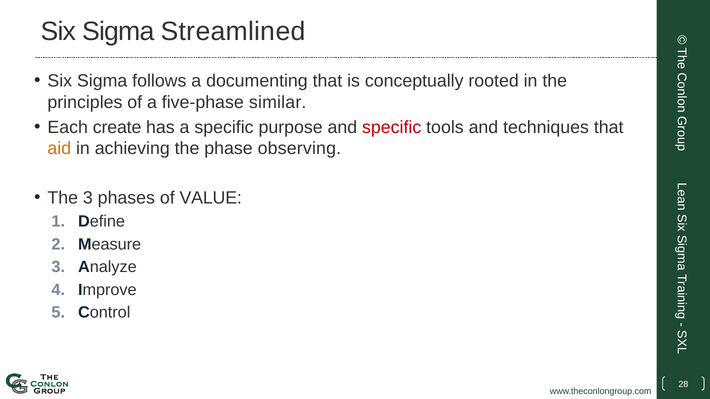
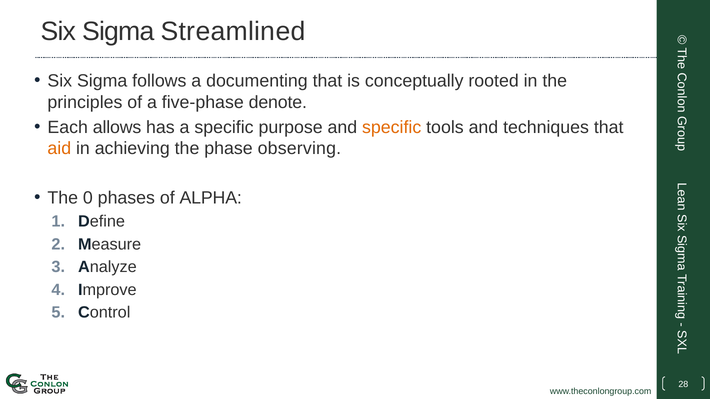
similar: similar -> denote (278, 102)
create: create -> allows (117, 127)
specific colour: red -> orange (392, 127)
The 3: 3 -> 0 (88, 198)
VALUE: VALUE -> ALPHA (211, 198)
